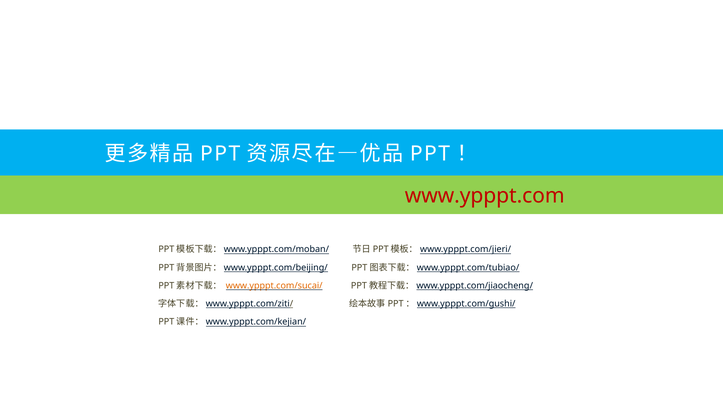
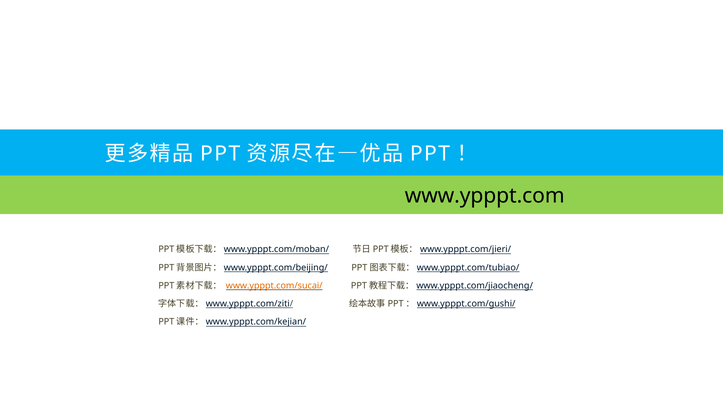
www.ypppt.com colour: red -> black (485, 196)
